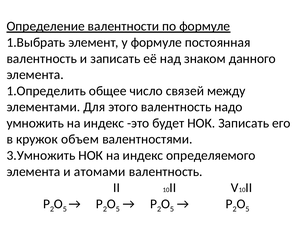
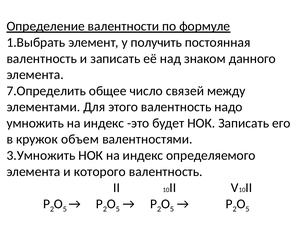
у формуле: формуле -> получить (156, 42)
1.Определить: 1.Определить -> 7.Определить (46, 91)
атомами: атомами -> которого (100, 172)
